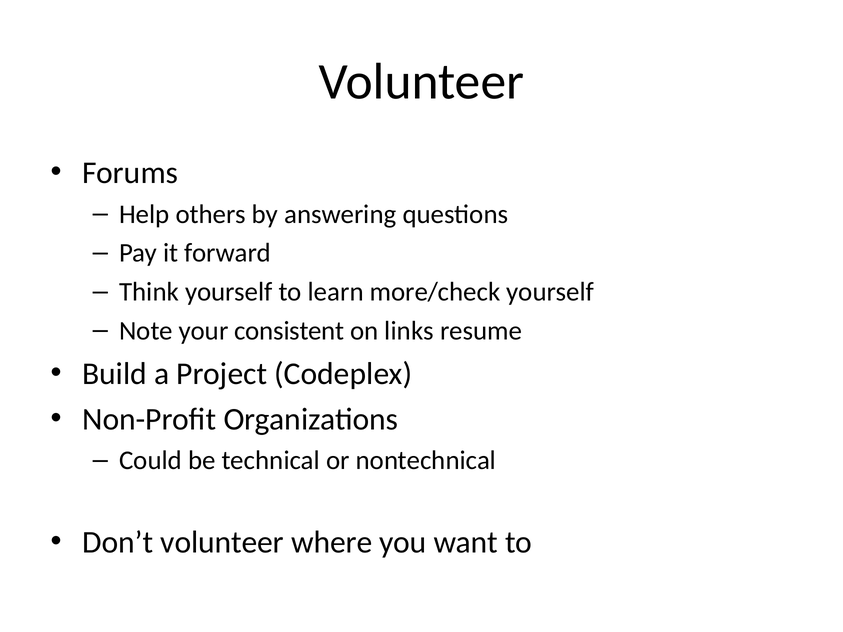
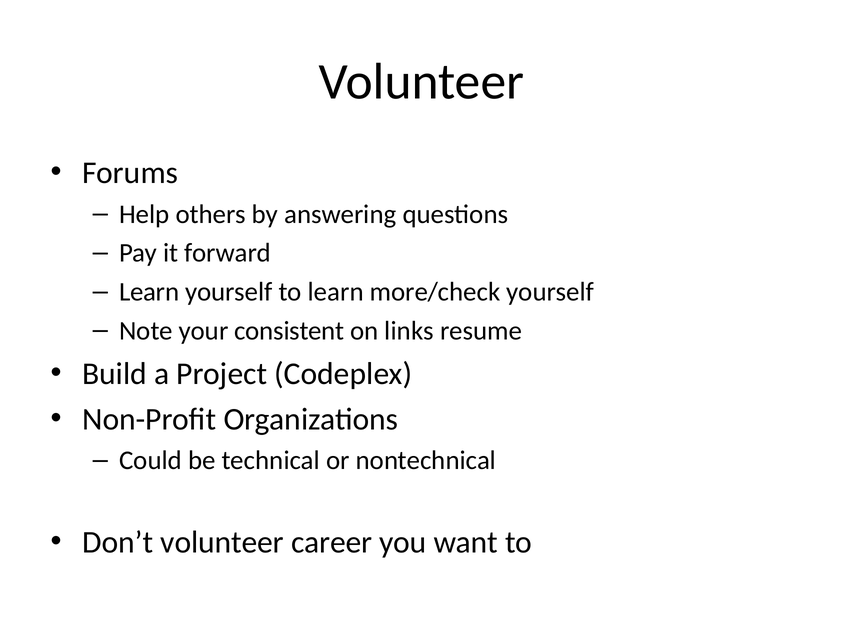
Think: Think -> Learn (149, 292)
where: where -> career (332, 543)
